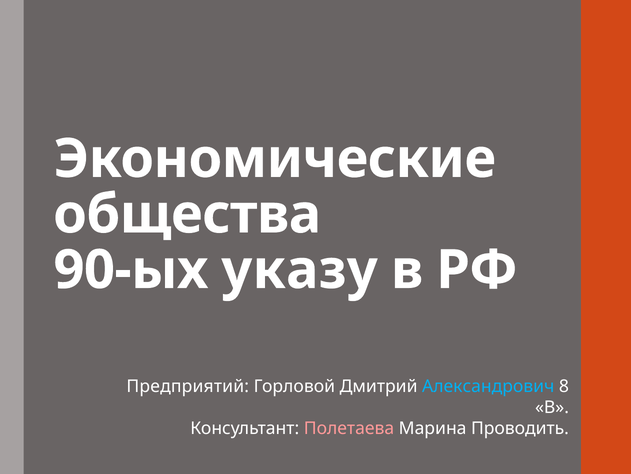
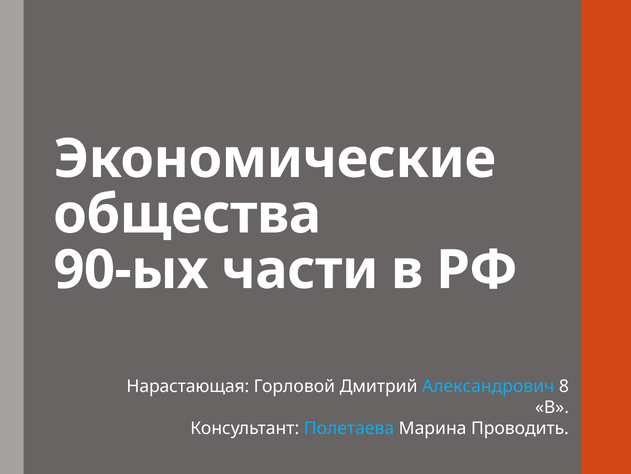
указу: указу -> части (300, 270)
Предприятий: Предприятий -> Нарастающая (188, 386)
Полетаева colour: pink -> light blue (349, 428)
